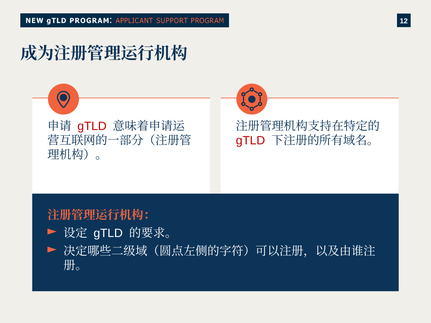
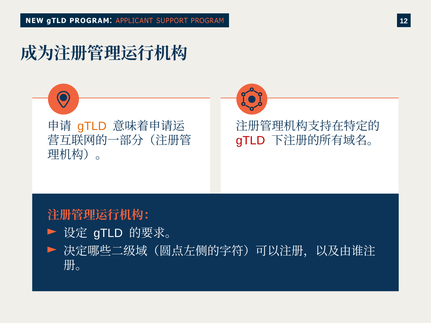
gTLD colour: red -> orange (92, 126)
